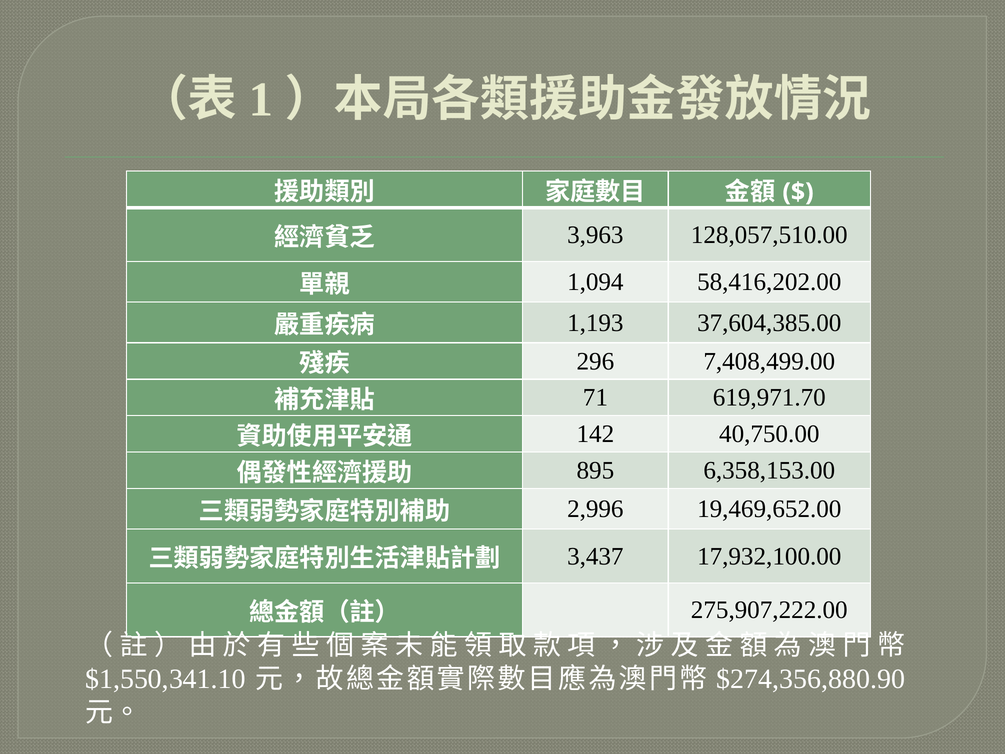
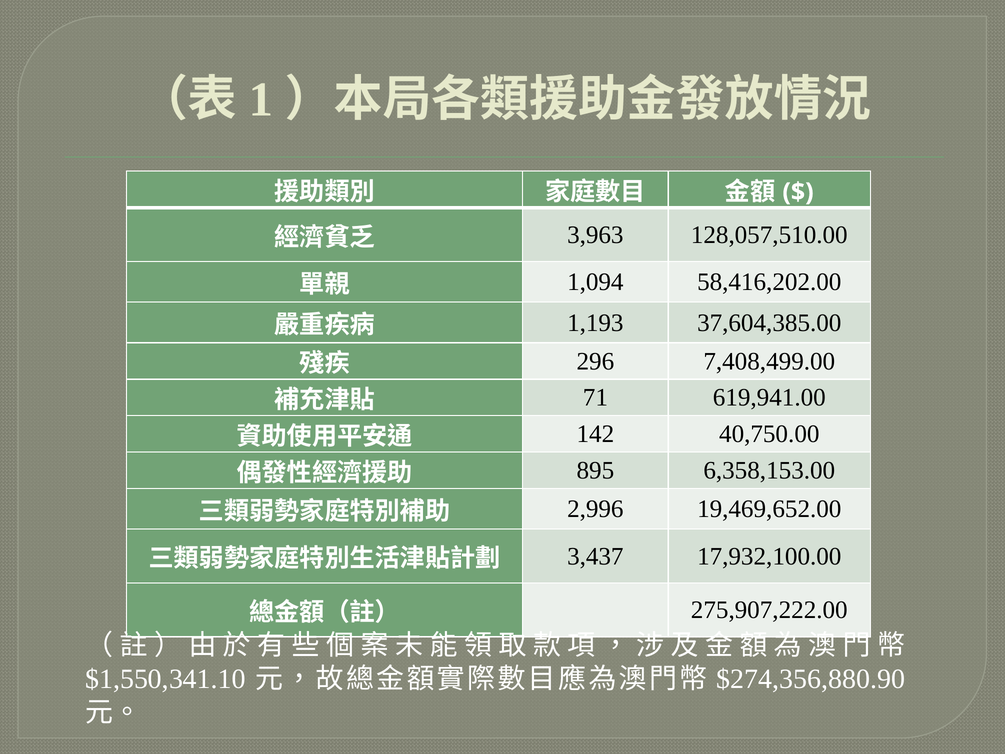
619,971.70: 619,971.70 -> 619,941.00 (769, 398)
